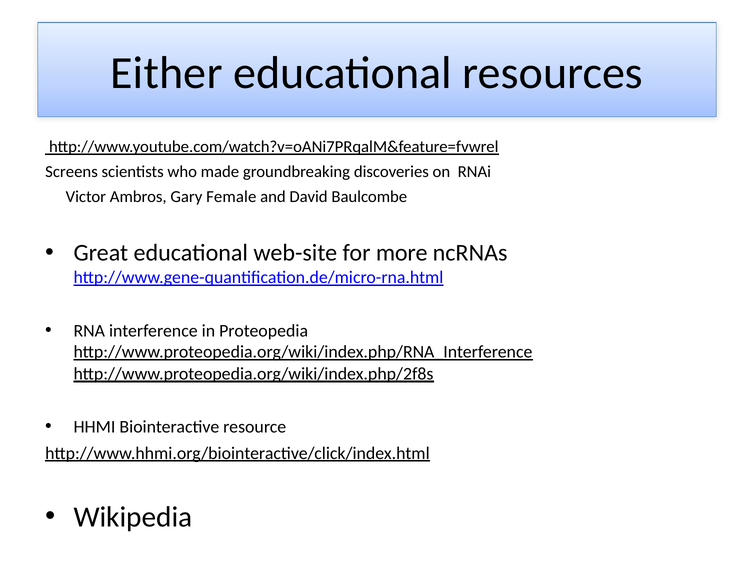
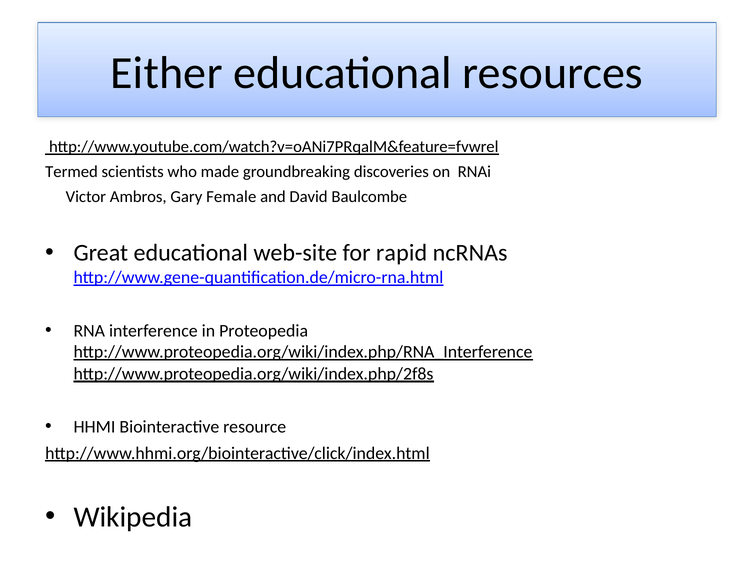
Screens: Screens -> Termed (72, 172)
more: more -> rapid (402, 253)
